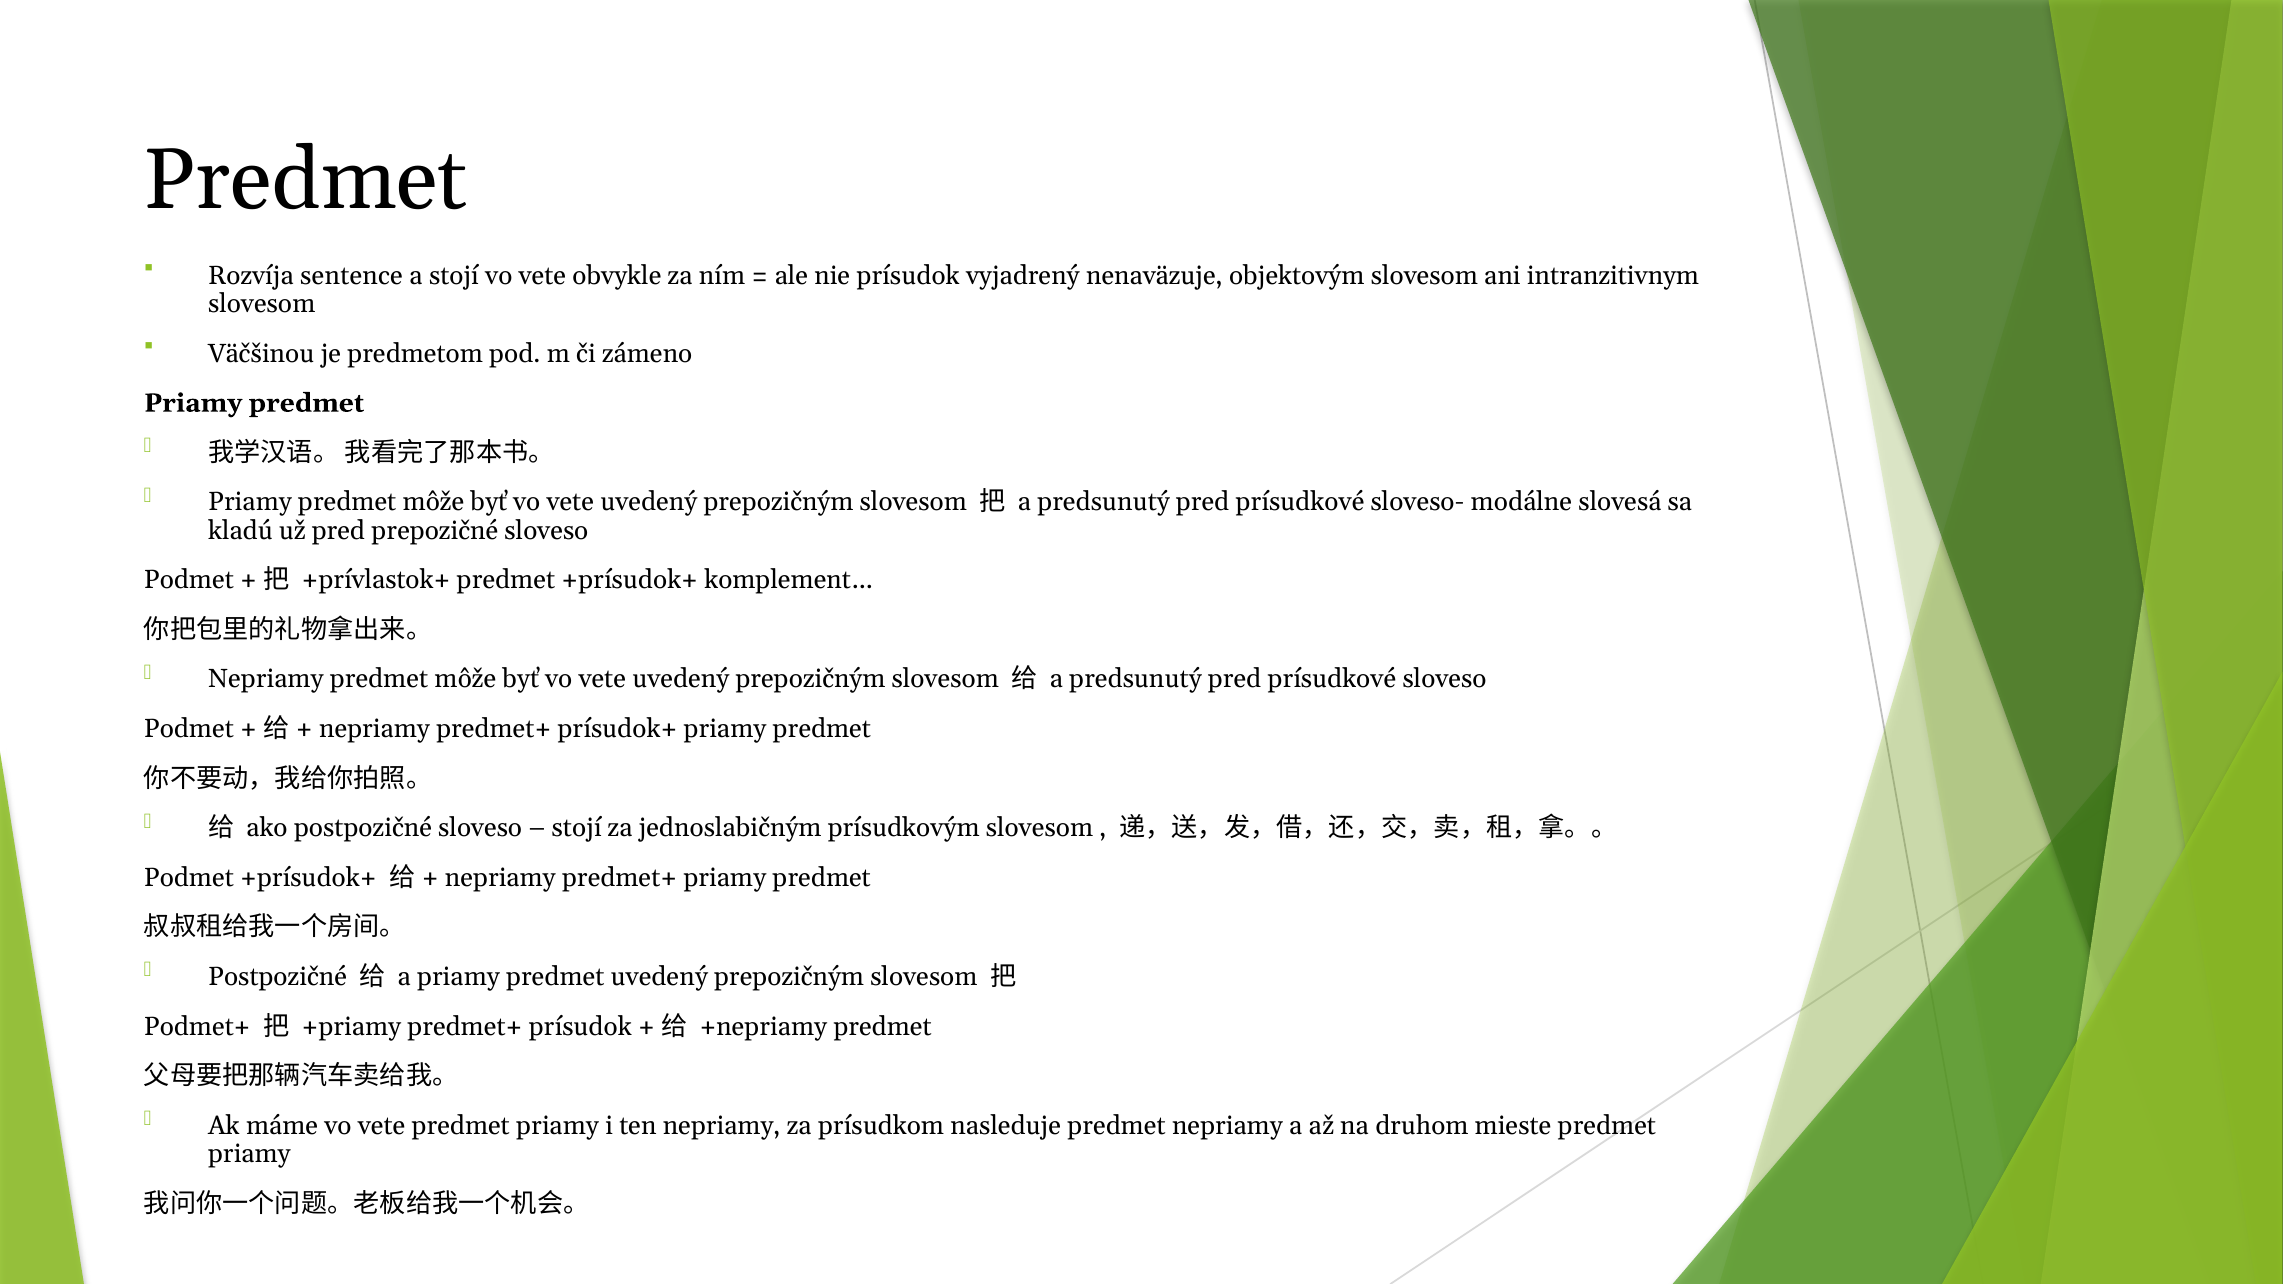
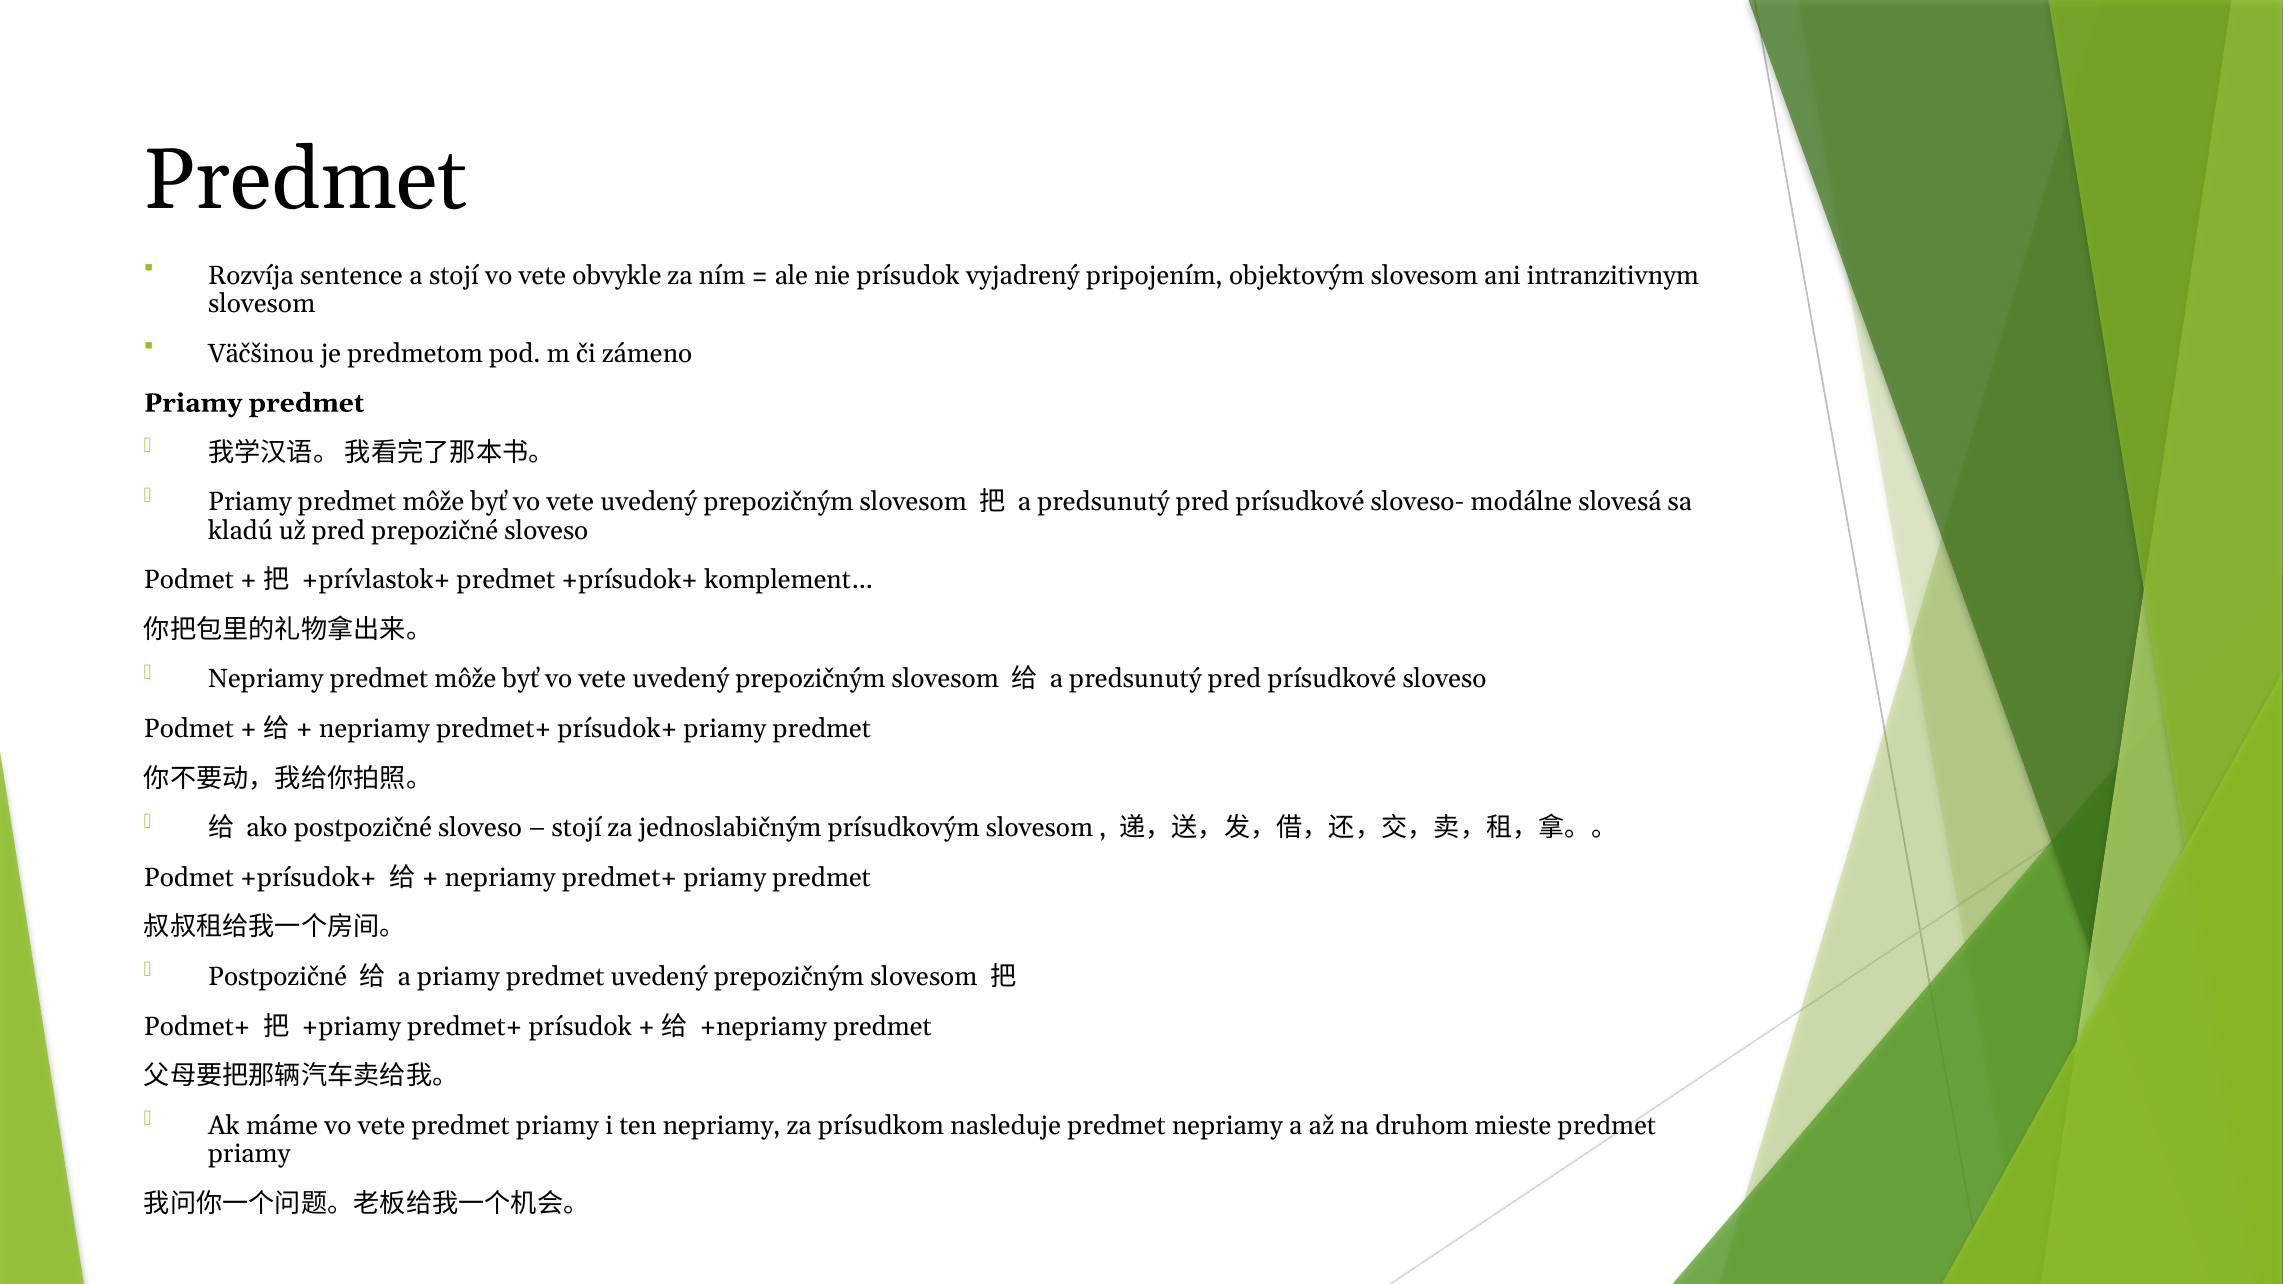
nenaväzuje: nenaväzuje -> pripojením (1154, 276)
